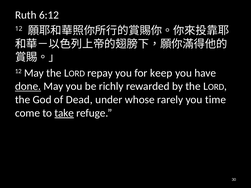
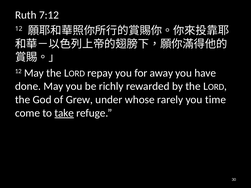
6:12: 6:12 -> 7:12 (49, 15)
keep: keep -> away (161, 73)
done underline: present -> none (28, 86)
Dead: Dead -> Grew (79, 100)
